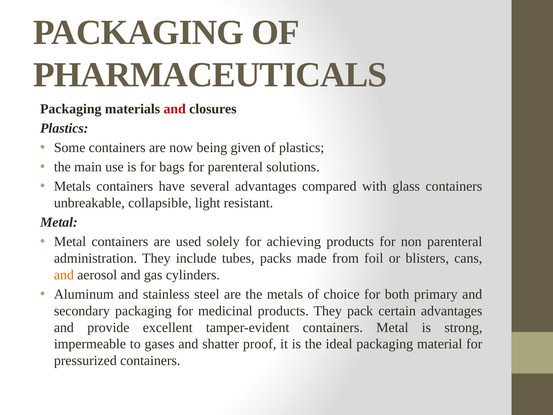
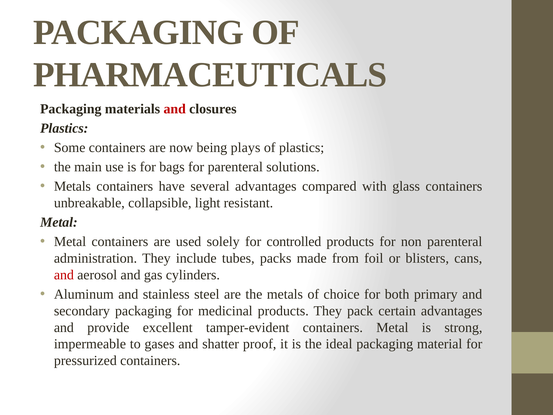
given: given -> plays (246, 148)
achieving: achieving -> controlled (294, 242)
and colour: orange -> red (64, 275)
